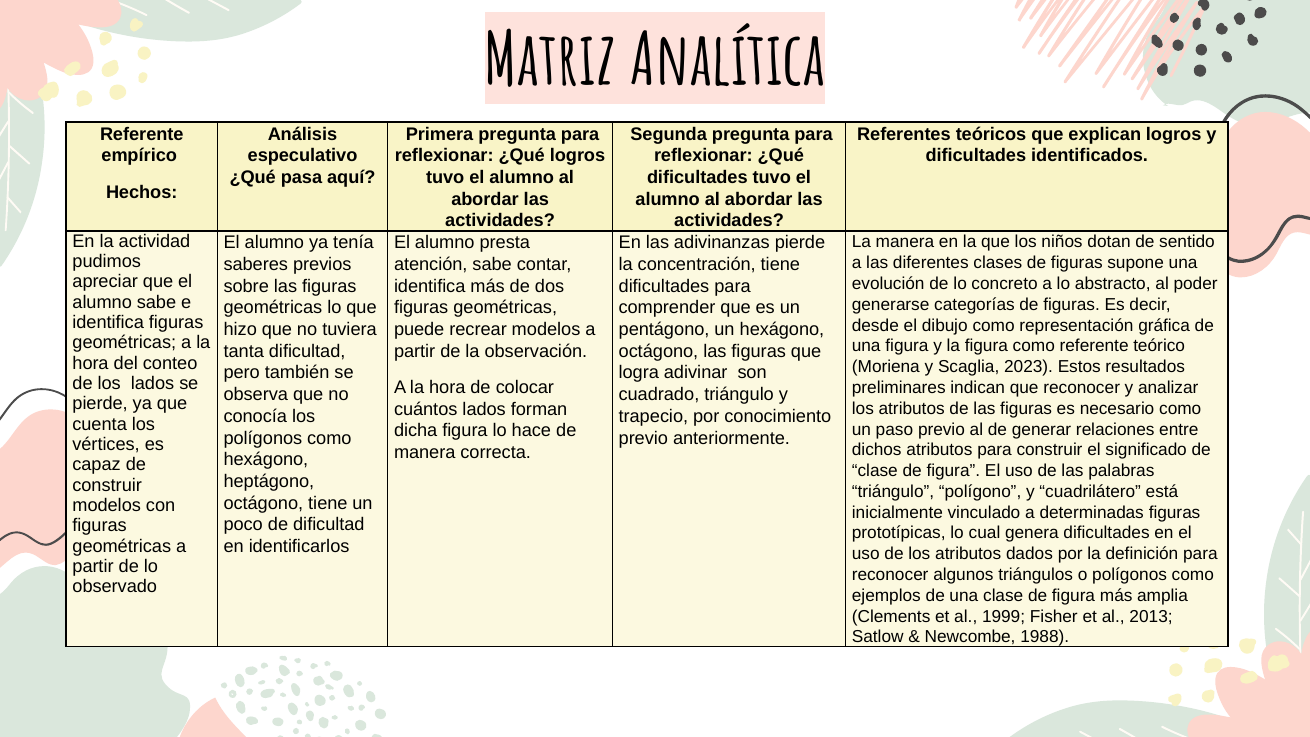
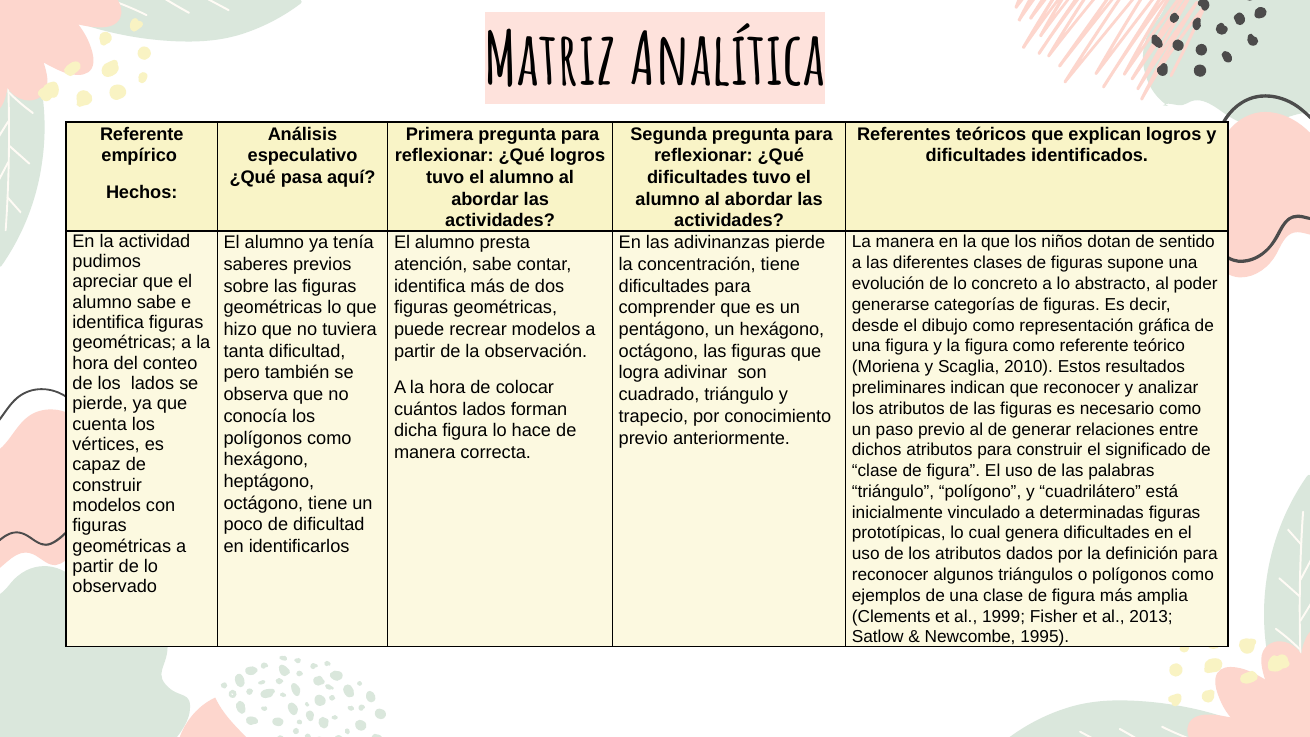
2023: 2023 -> 2010 (1029, 367)
1988: 1988 -> 1995 (1045, 637)
